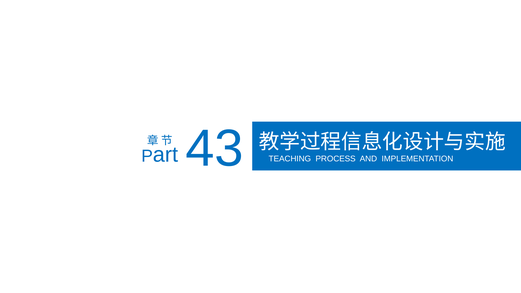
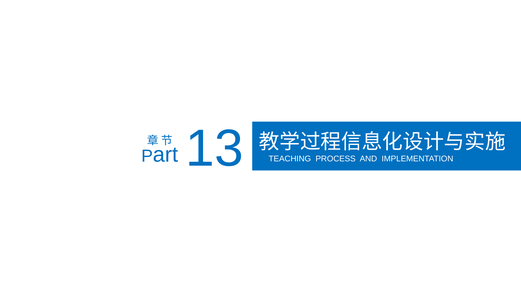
43: 43 -> 13 (215, 149)
